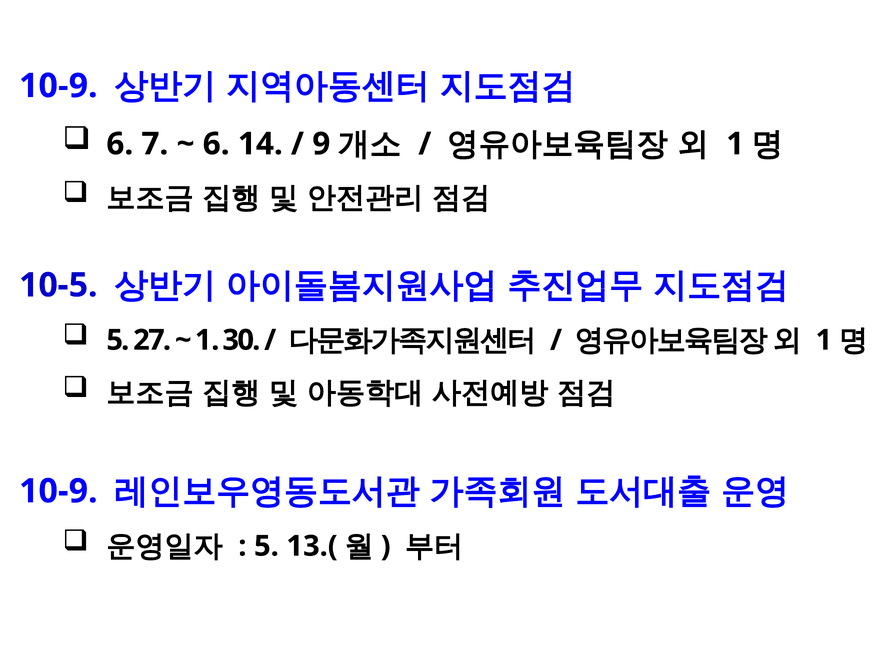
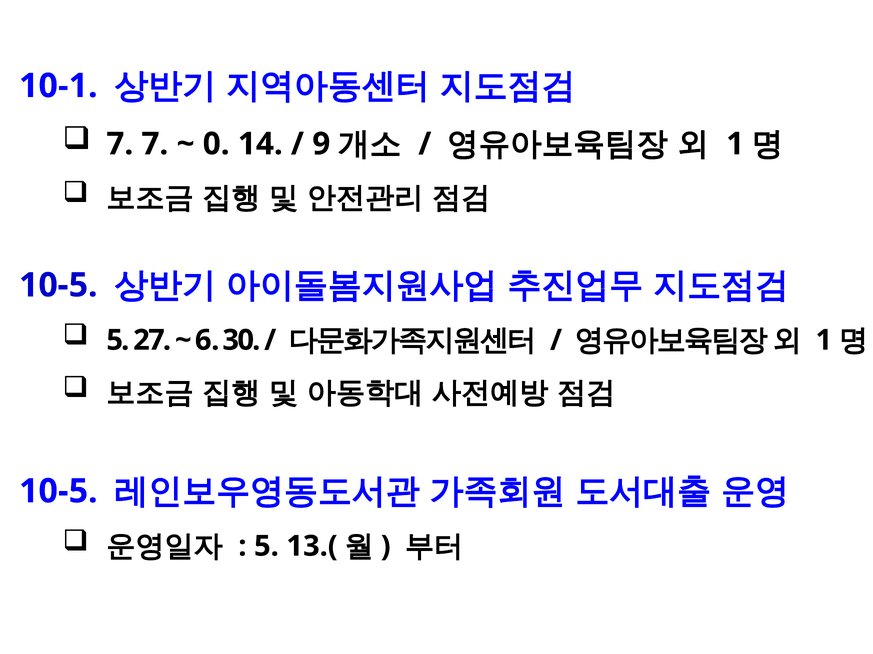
10-9: 10-9 -> 10-1 (58, 86)
6: 6 -> 7 (120, 144)
6: 6 -> 0 (216, 144)
1: 1 -> 6 (207, 341)
10-9: 10-9 -> 10-5 (58, 492)
